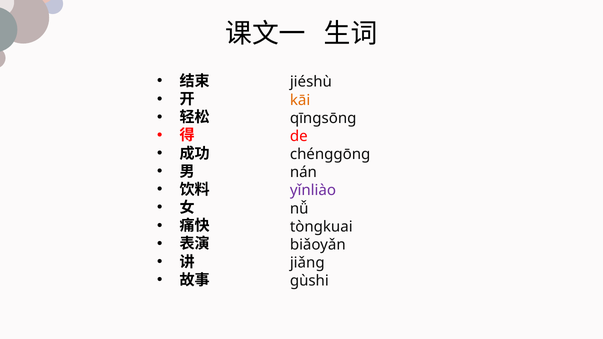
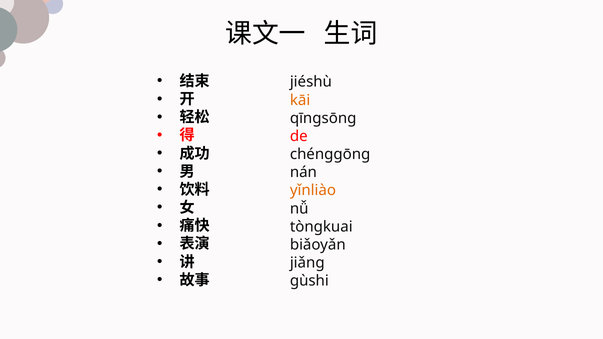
yǐnliào colour: purple -> orange (313, 191)
